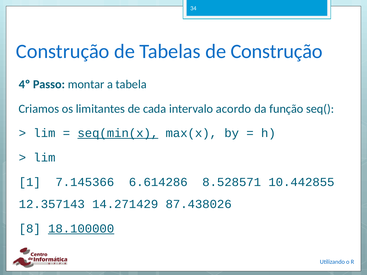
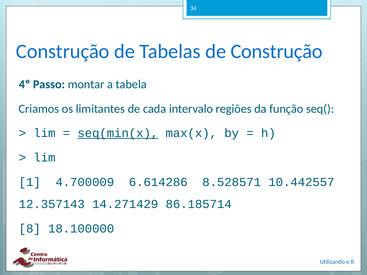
acordo: acordo -> regiões (234, 109)
7.145366: 7.145366 -> 4.700009 (85, 182)
10.442855: 10.442855 -> 10.442557 (301, 182)
87.438026: 87.438026 -> 86.185714 (199, 204)
18.100000 underline: present -> none (81, 229)
